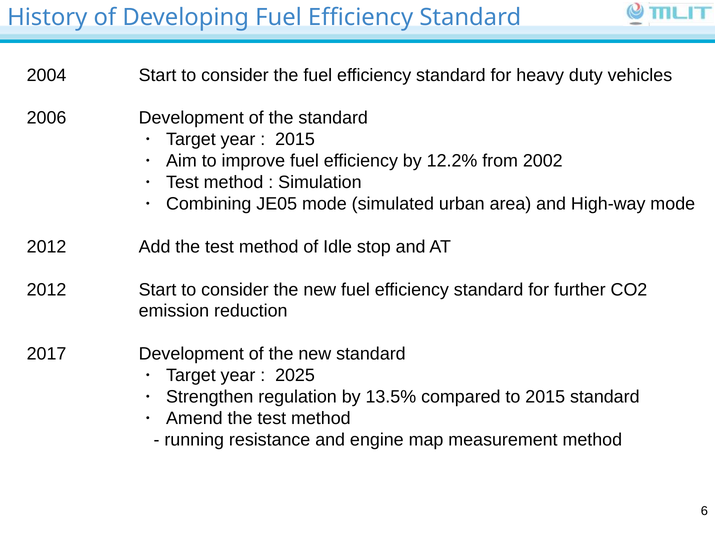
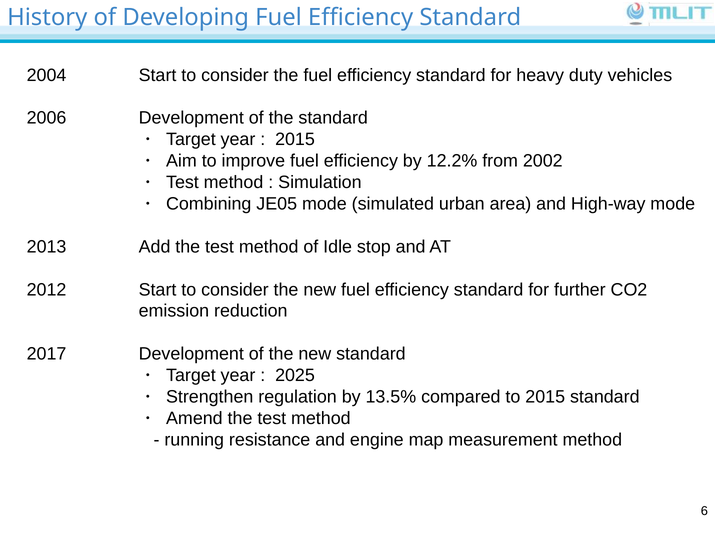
2012: 2012 -> 2013 (47, 247)
